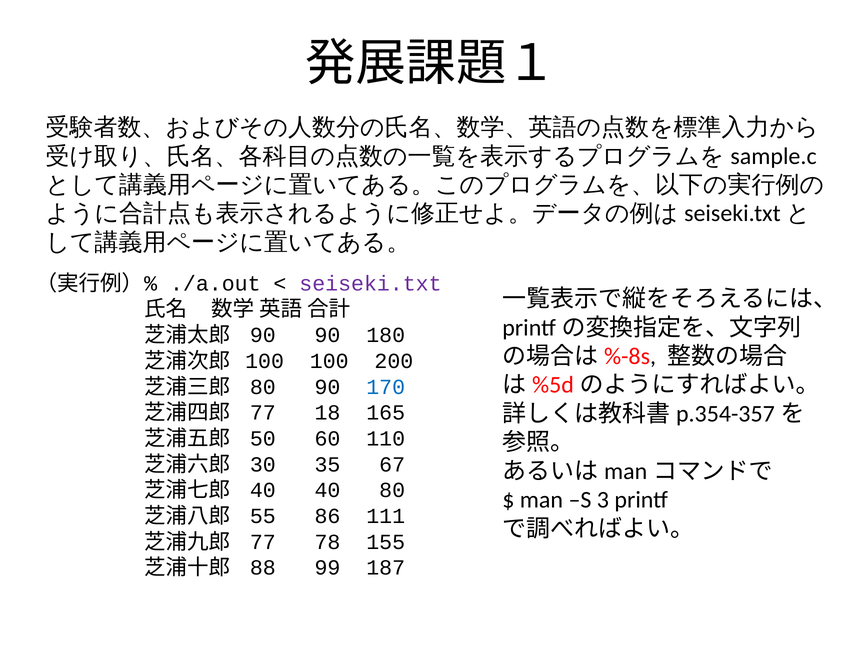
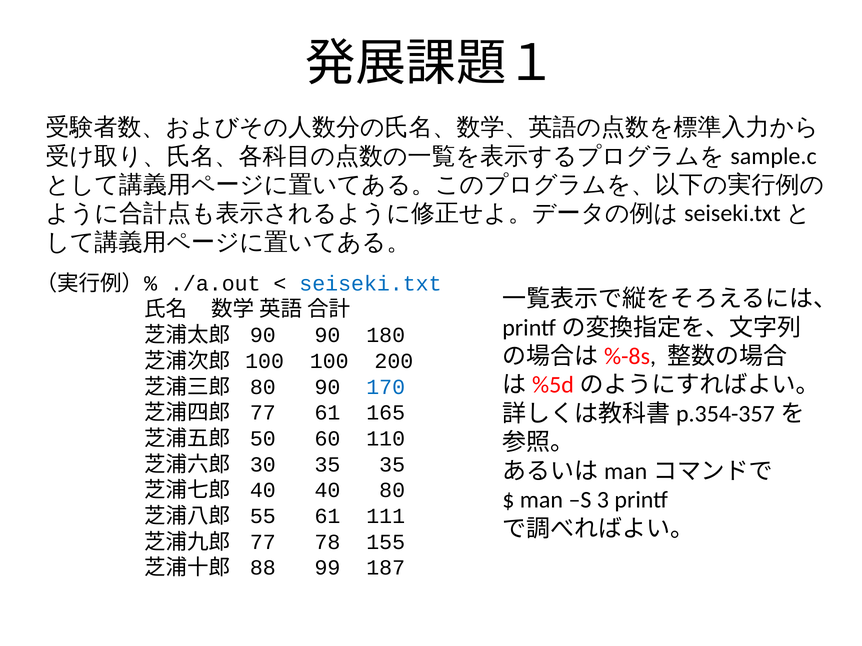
seiseki.txt colour: purple -> blue (370, 284)
77 18: 18 -> 61 (327, 413)
35 67: 67 -> 35 (392, 465)
55 86: 86 -> 61 (327, 517)
